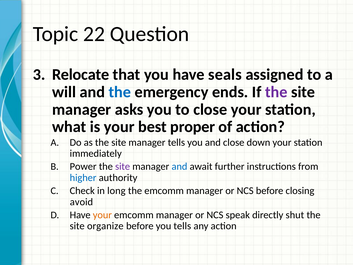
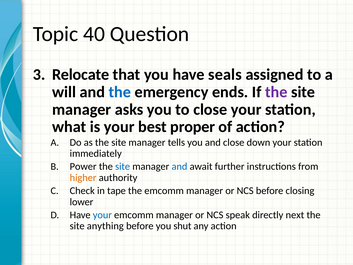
22: 22 -> 40 (94, 34)
site colour: purple -> blue (123, 166)
higher colour: blue -> orange (83, 178)
long: long -> tape (116, 191)
avoid: avoid -> lower (82, 202)
your colour: orange -> blue (102, 215)
shut: shut -> next (295, 215)
organize: organize -> anything (105, 226)
you tells: tells -> shut (182, 226)
